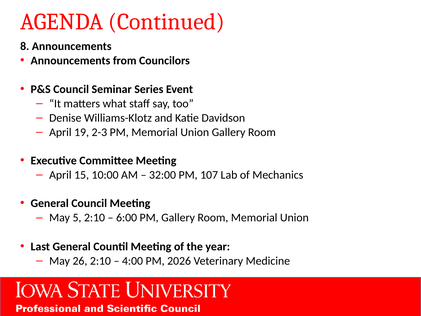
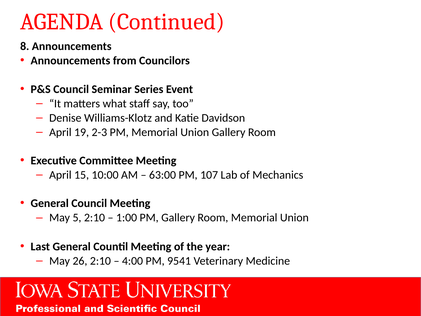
32:00: 32:00 -> 63:00 (163, 175)
6:00: 6:00 -> 1:00 (127, 218)
2026: 2026 -> 9541 (179, 261)
